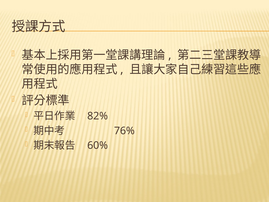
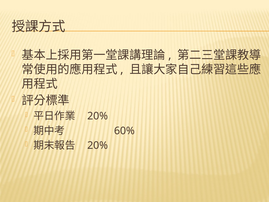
82%: 82% -> 20% (98, 116)
76%: 76% -> 60% (124, 131)
60%: 60% -> 20% (98, 145)
